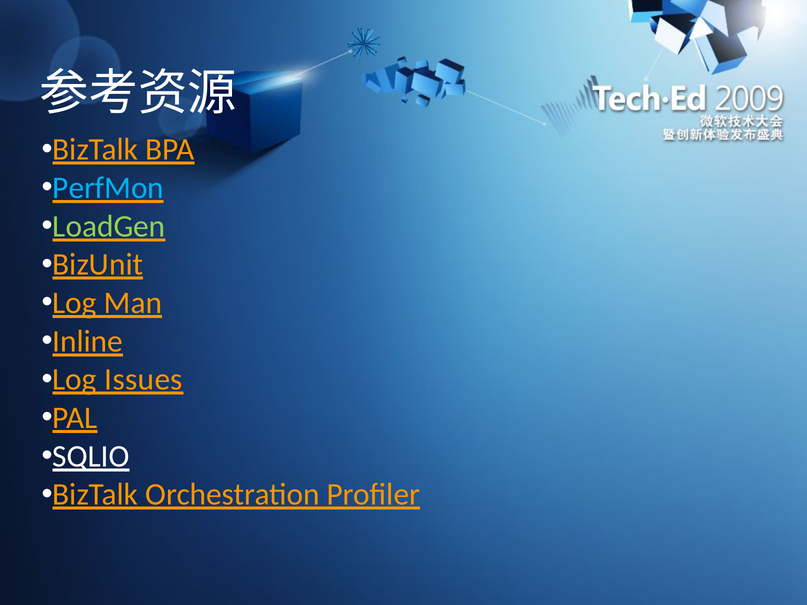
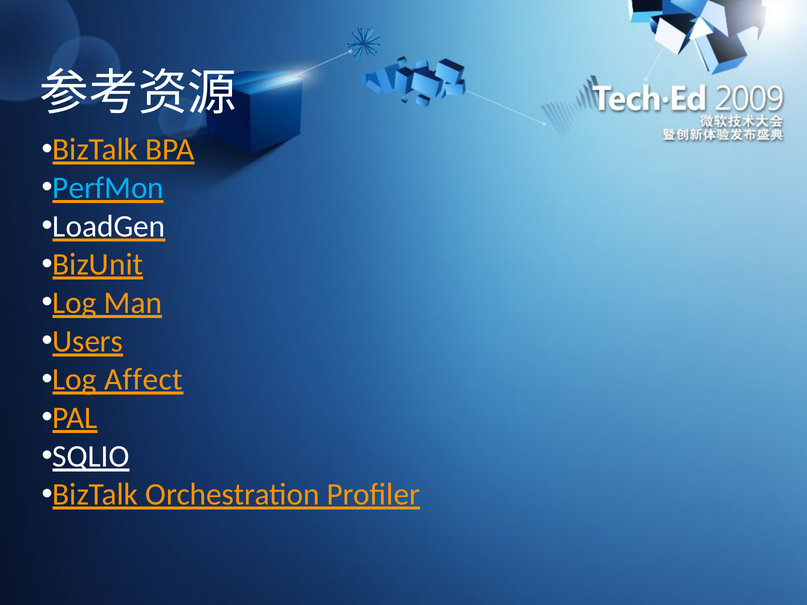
LoadGen colour: light green -> white (109, 226)
Inline: Inline -> Users (88, 341)
Issues: Issues -> Affect (144, 380)
